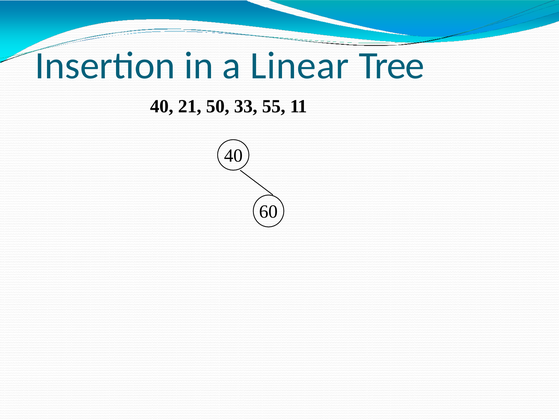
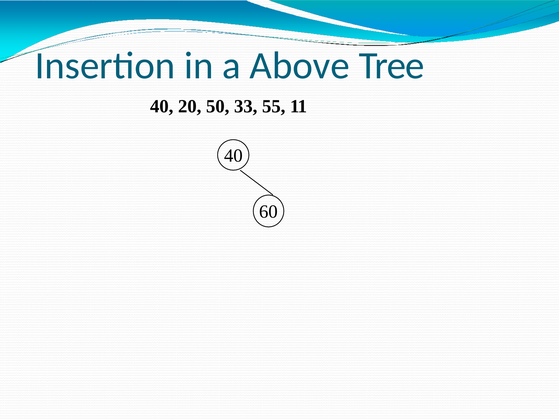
Linear: Linear -> Above (300, 66)
21: 21 -> 20 (190, 106)
